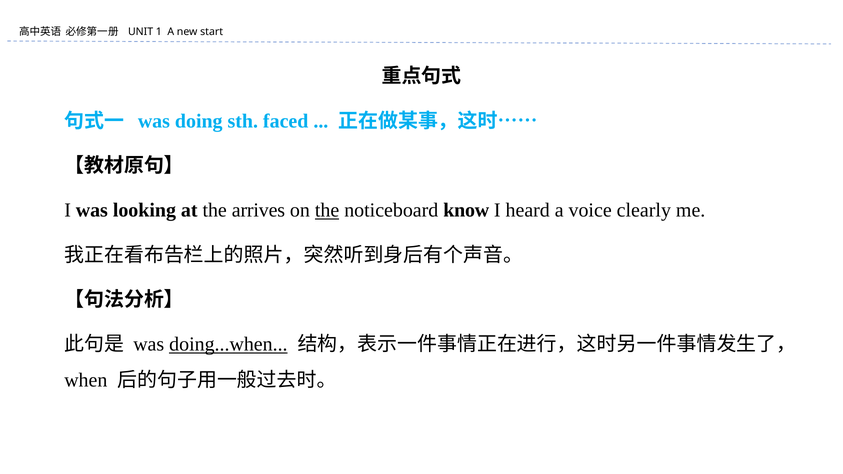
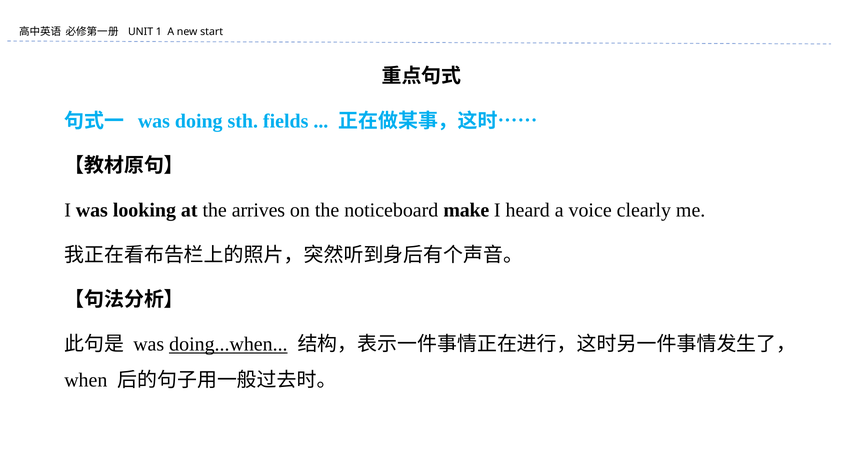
faced: faced -> fields (286, 121)
the underline: present -> none (327, 210)
know: know -> make (466, 210)
